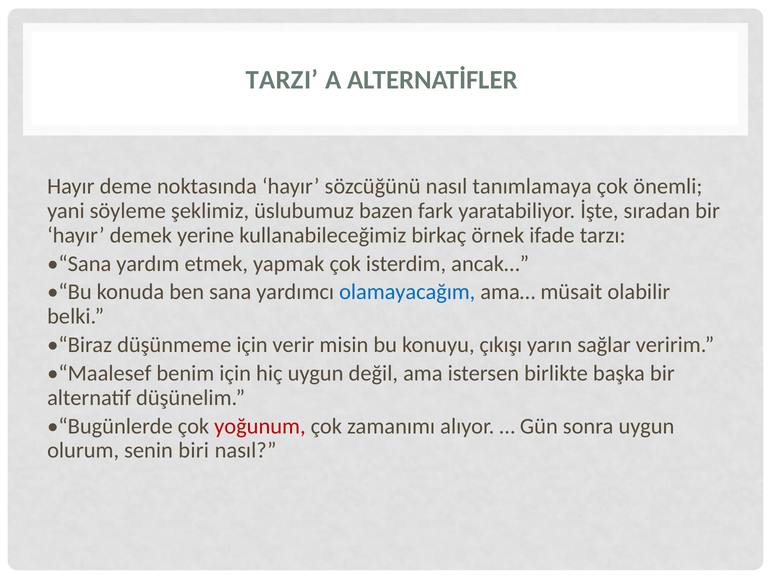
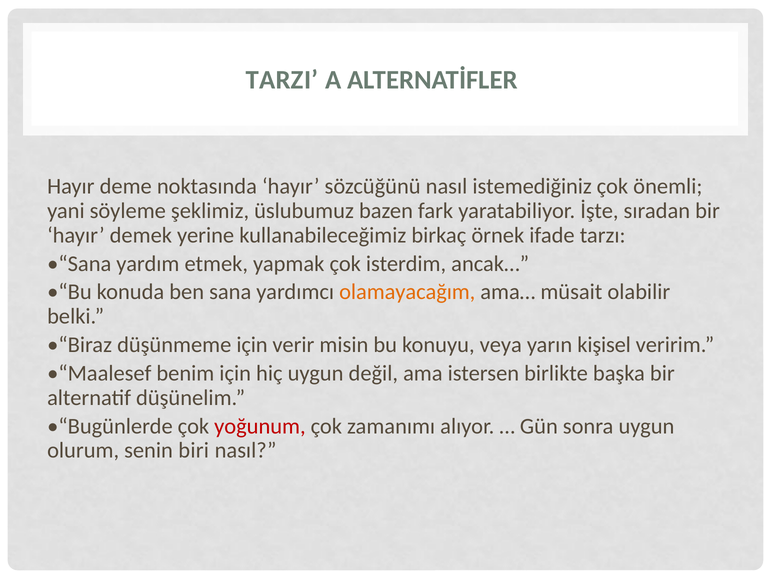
tanımlamaya: tanımlamaya -> istemediğiniz (532, 187)
olamayacağım colour: blue -> orange (407, 292)
çıkışı: çıkışı -> veya (501, 345)
sağlar: sağlar -> kişisel (604, 345)
